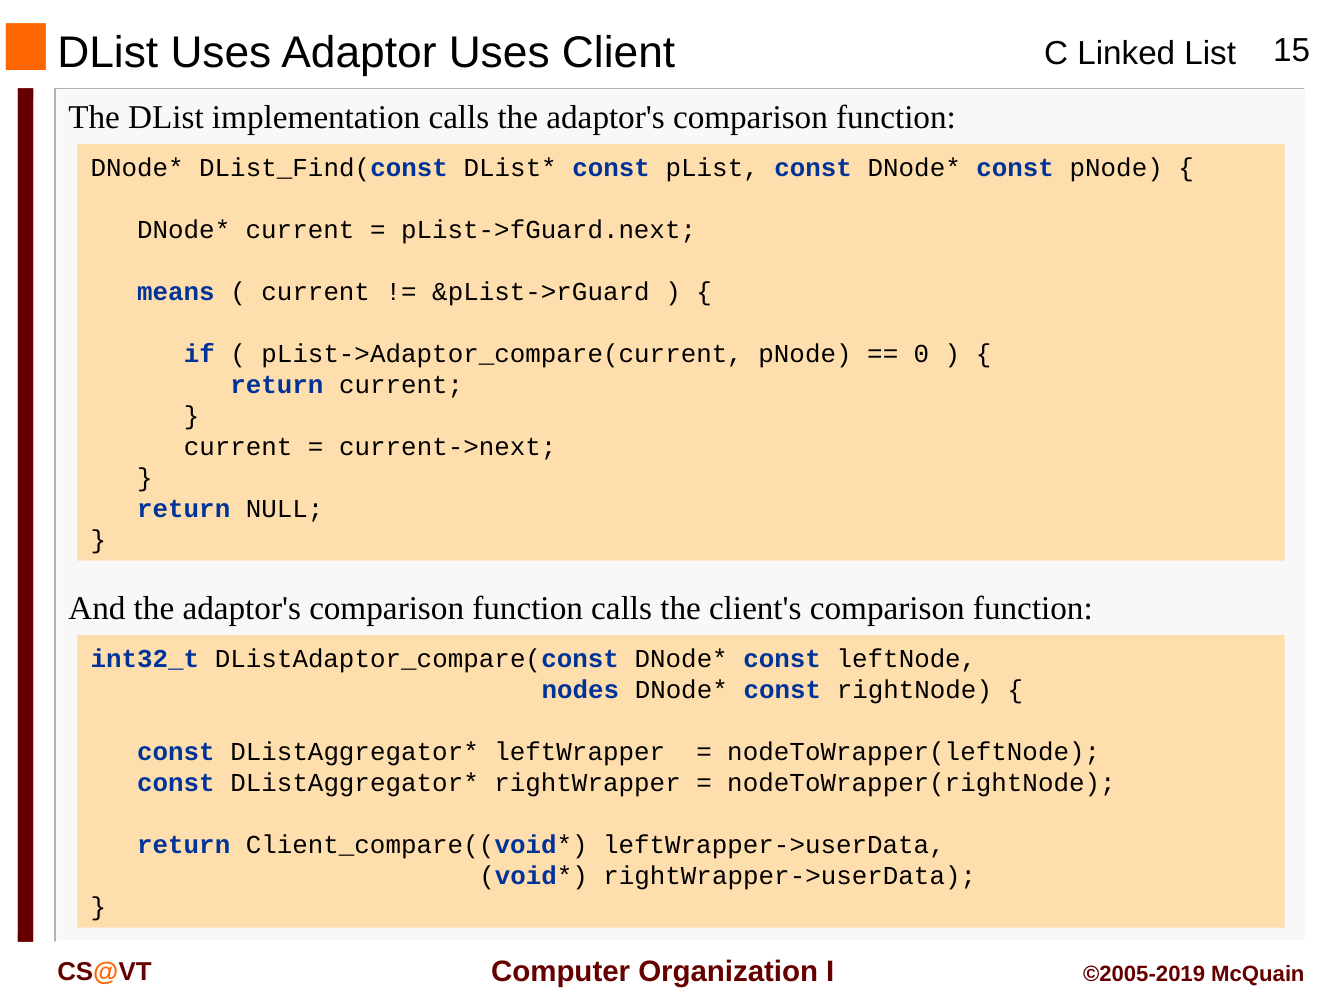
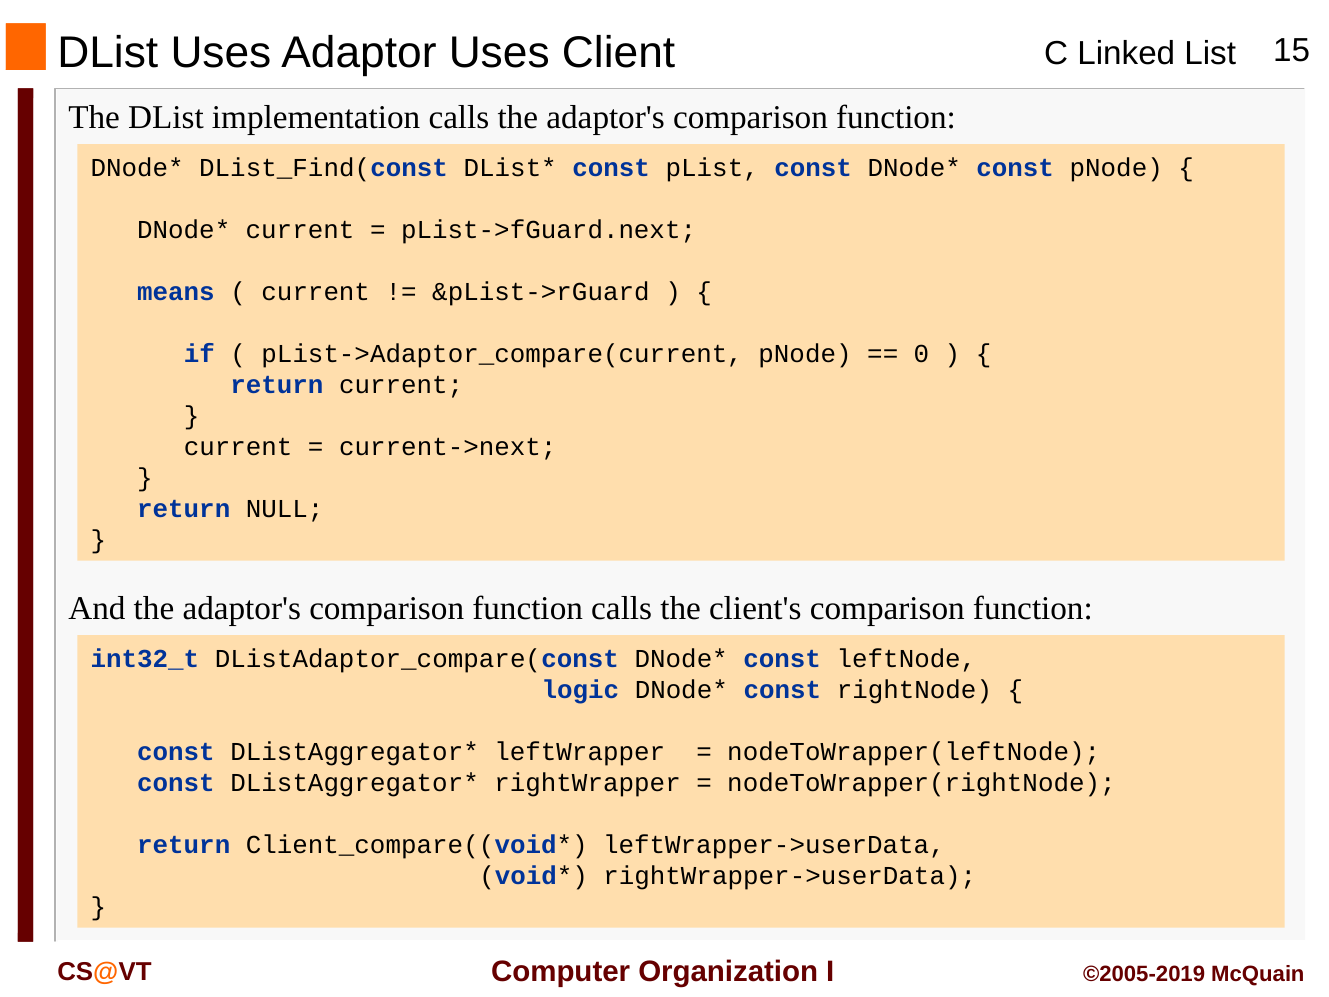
nodes: nodes -> logic (580, 690)
